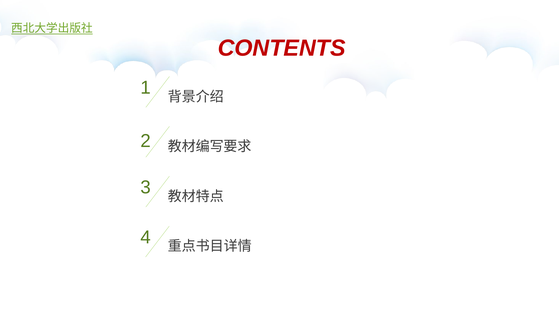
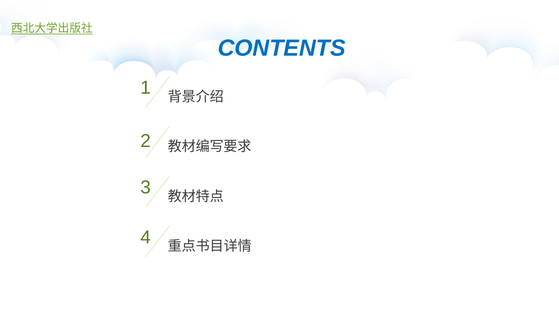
CONTENTS colour: red -> blue (282, 48)
